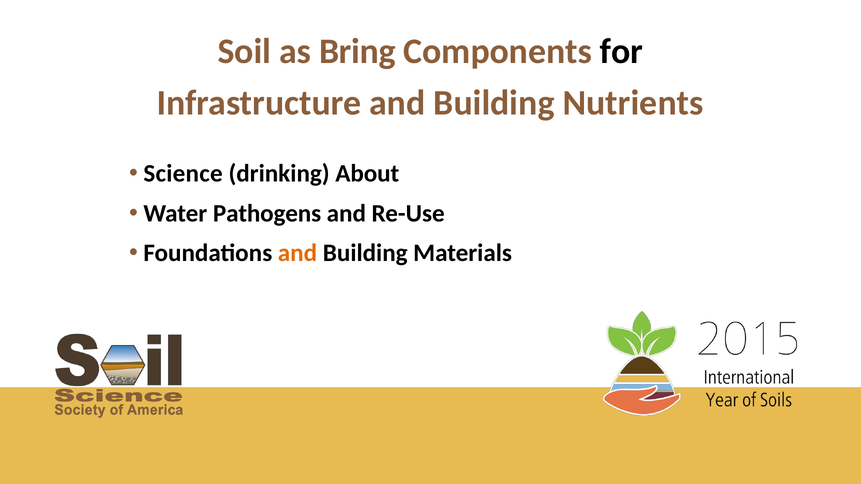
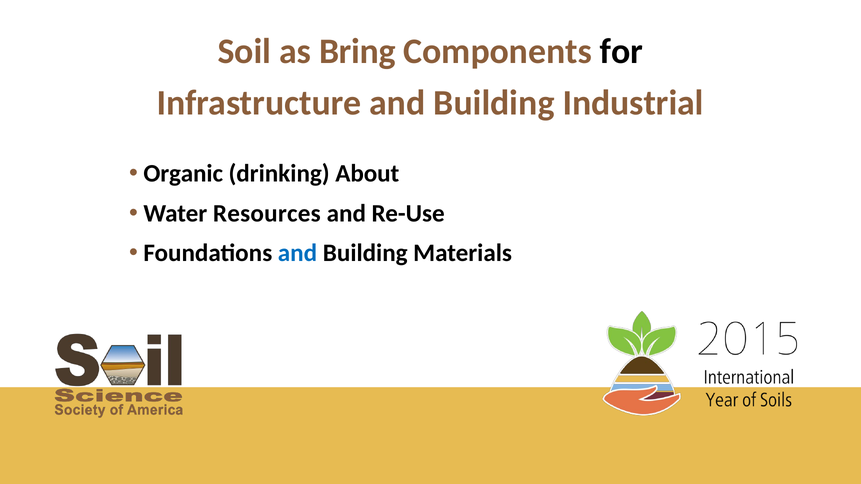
Nutrients: Nutrients -> Industrial (633, 103)
Science: Science -> Organic (183, 174)
Pathogens: Pathogens -> Resources (267, 213)
and colour: orange -> blue (297, 253)
